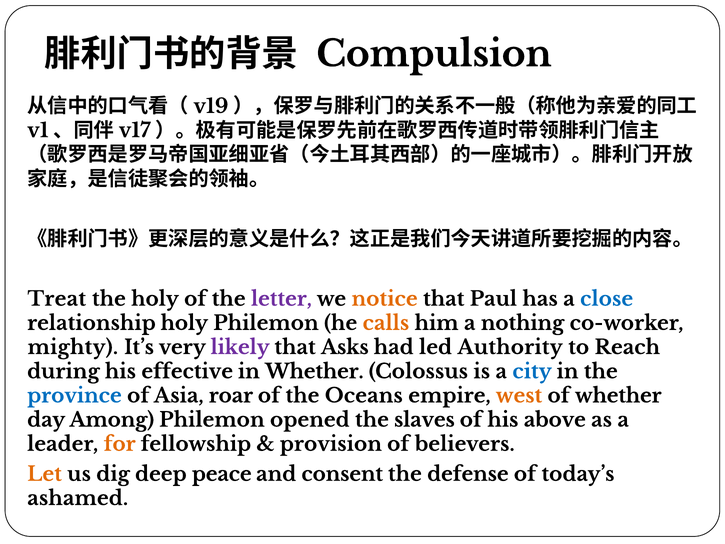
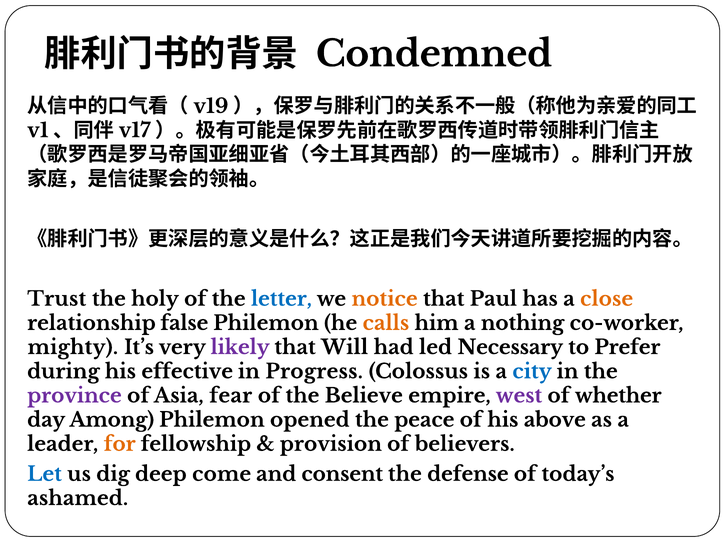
Compulsion: Compulsion -> Condemned (434, 54)
Treat: Treat -> Trust (57, 299)
letter colour: purple -> blue (281, 299)
close colour: blue -> orange (607, 299)
relationship holy: holy -> false (184, 323)
Asks: Asks -> Will (345, 347)
Authority: Authority -> Necessary (510, 347)
Reach: Reach -> Prefer (627, 347)
in Whether: Whether -> Progress (314, 371)
province colour: blue -> purple (74, 396)
roar: roar -> fear (231, 396)
Oceans: Oceans -> Believe (364, 396)
west colour: orange -> purple (519, 396)
slaves: slaves -> peace (424, 420)
Let colour: orange -> blue (45, 474)
peace: peace -> come (222, 474)
